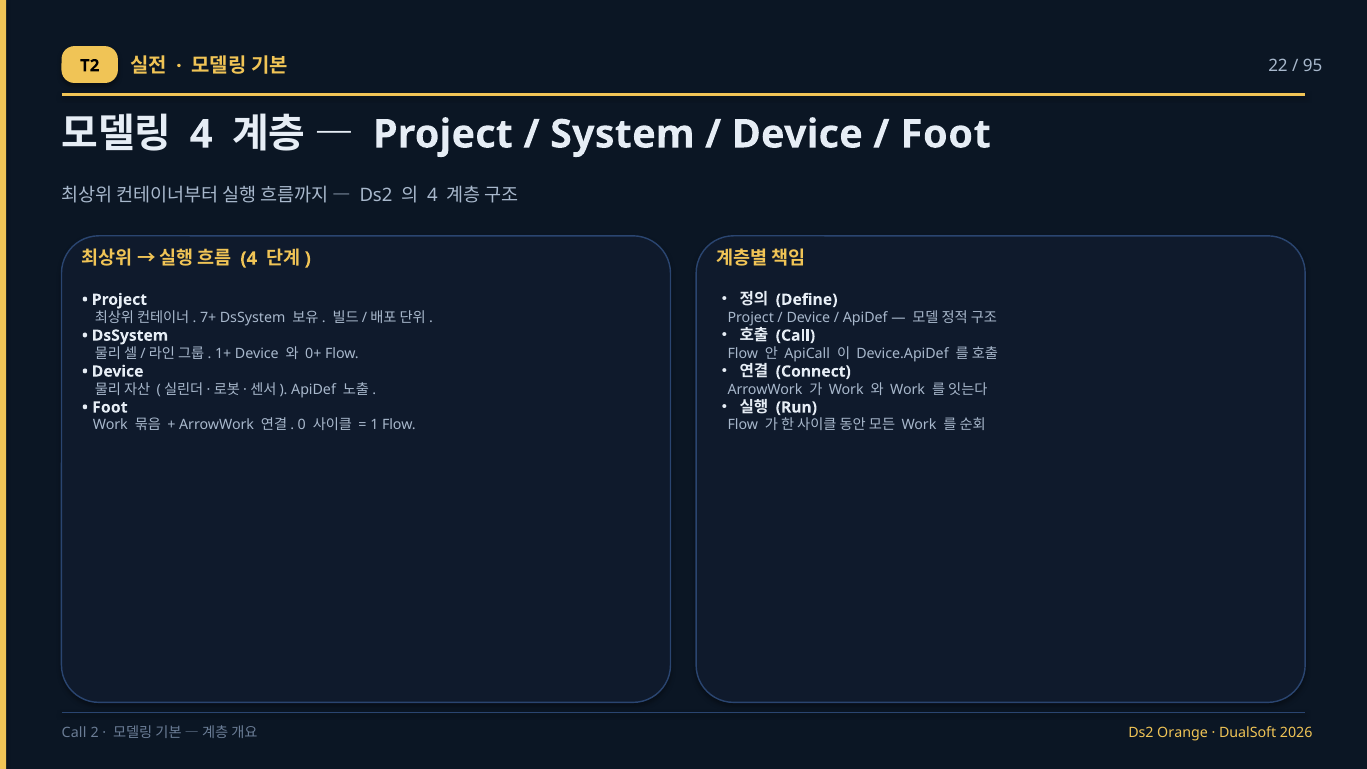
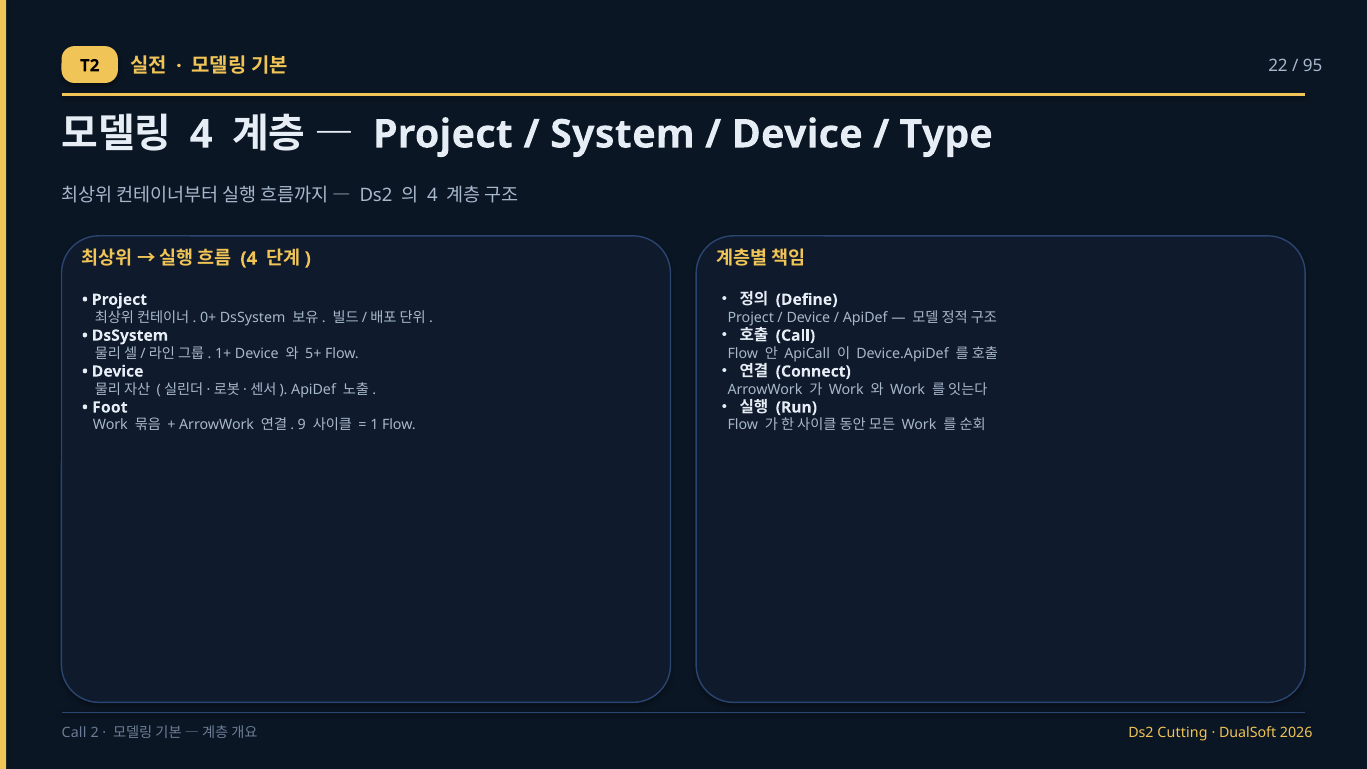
Foot: Foot -> Type (946, 134)
7+: 7+ -> 0+ (208, 317)
0+: 0+ -> 5+ (313, 353)
0: 0 -> 9 (302, 425)
Orange: Orange -> Cutting (1183, 732)
